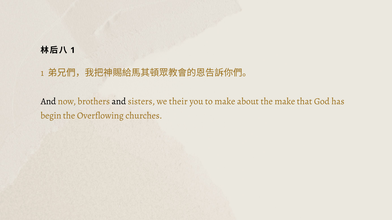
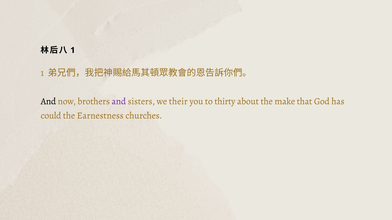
and colour: black -> purple (119, 101)
to make: make -> thirty (225, 101)
begin: begin -> could (51, 116)
Overflowing: Overflowing -> Earnestness (100, 116)
